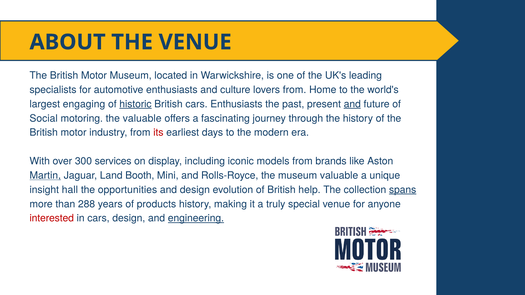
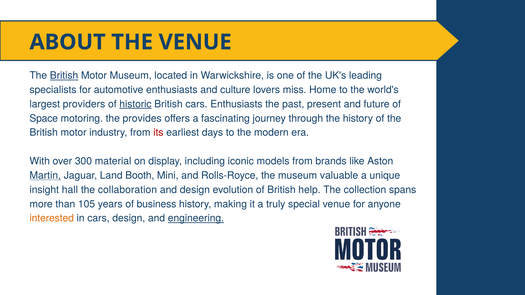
British underline: none -> present (64, 76)
lovers from: from -> miss (295, 90)
engaging: engaging -> providers (84, 104)
and underline: present -> none (352, 104)
Social: Social -> Space (44, 118)
the valuable: valuable -> provides (142, 118)
services: services -> material (113, 161)
opportunities: opportunities -> collaboration (127, 190)
spans underline: present -> none (403, 190)
288: 288 -> 105 (87, 204)
products: products -> business (157, 204)
interested colour: red -> orange (52, 219)
